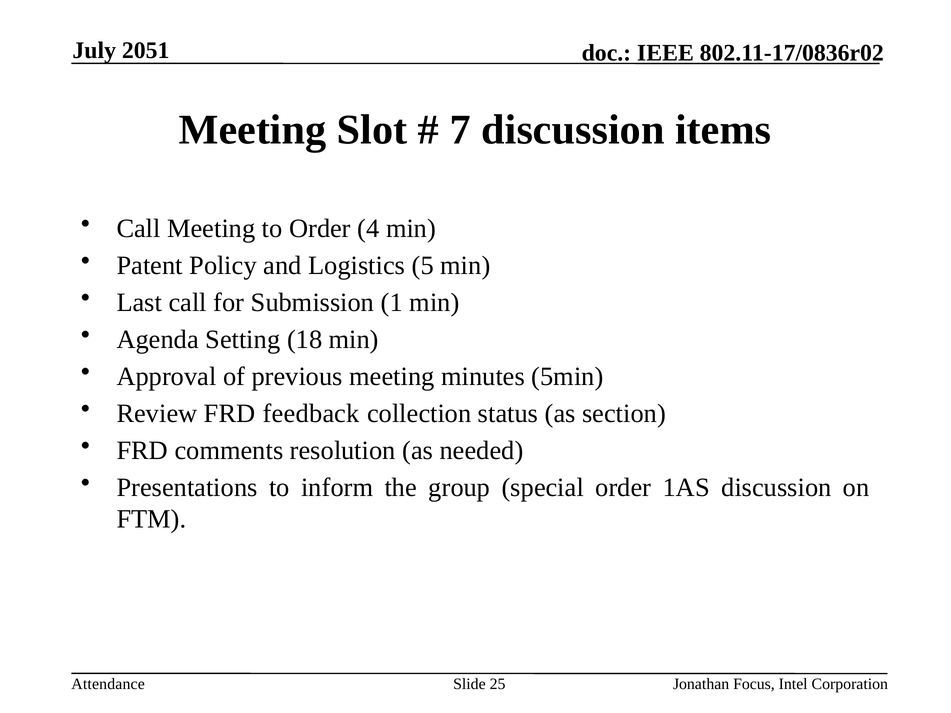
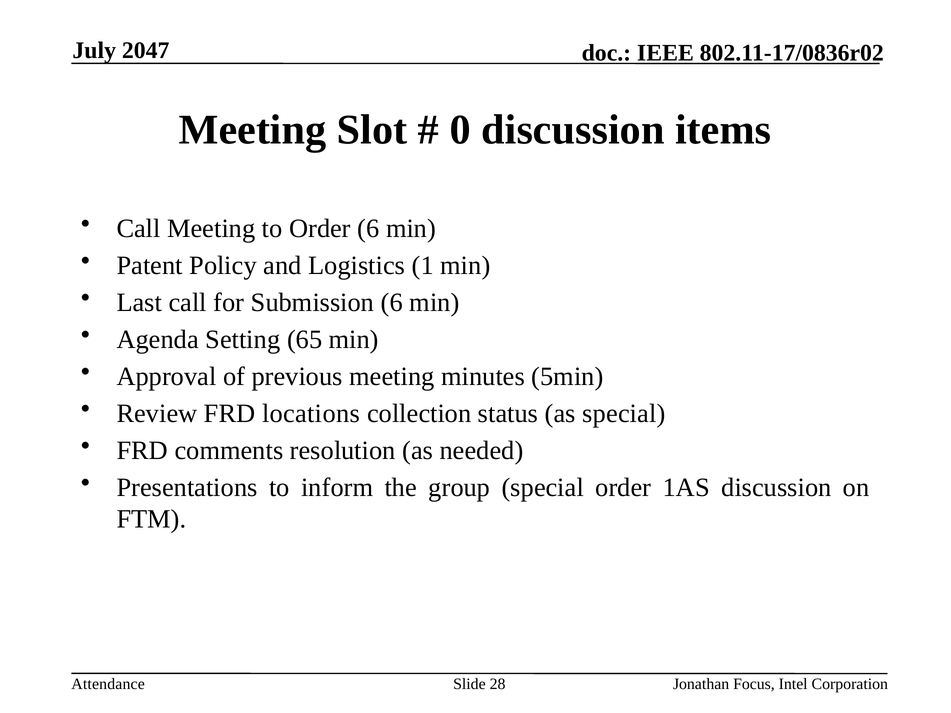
2051: 2051 -> 2047 (146, 50)
7: 7 -> 0 (460, 130)
Order 4: 4 -> 6 (368, 229)
5: 5 -> 1 (423, 266)
Submission 1: 1 -> 6 (392, 303)
18: 18 -> 65 (305, 340)
feedback: feedback -> locations (311, 413)
as section: section -> special (624, 413)
25: 25 -> 28 (498, 684)
